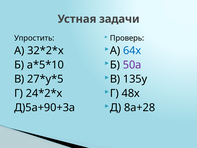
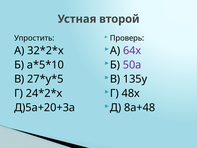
задачи: задачи -> второй (119, 19)
64х colour: blue -> purple (132, 51)
8а+28: 8а+28 -> 8а+48 (140, 107)
Д)5а+90+3а: Д)5а+90+3а -> Д)5а+20+3а (45, 107)
